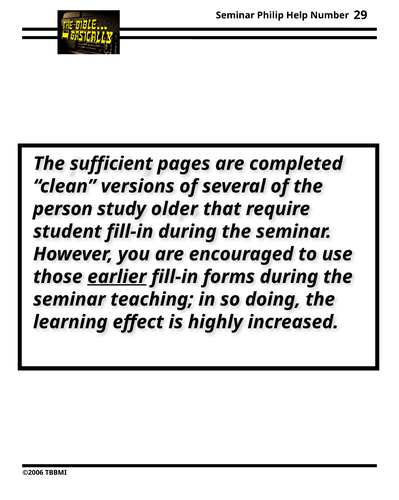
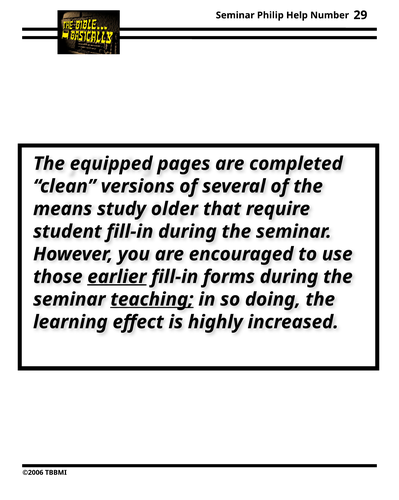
sufficient: sufficient -> equipped (111, 163)
person: person -> means (63, 208)
teaching underline: none -> present (152, 299)
